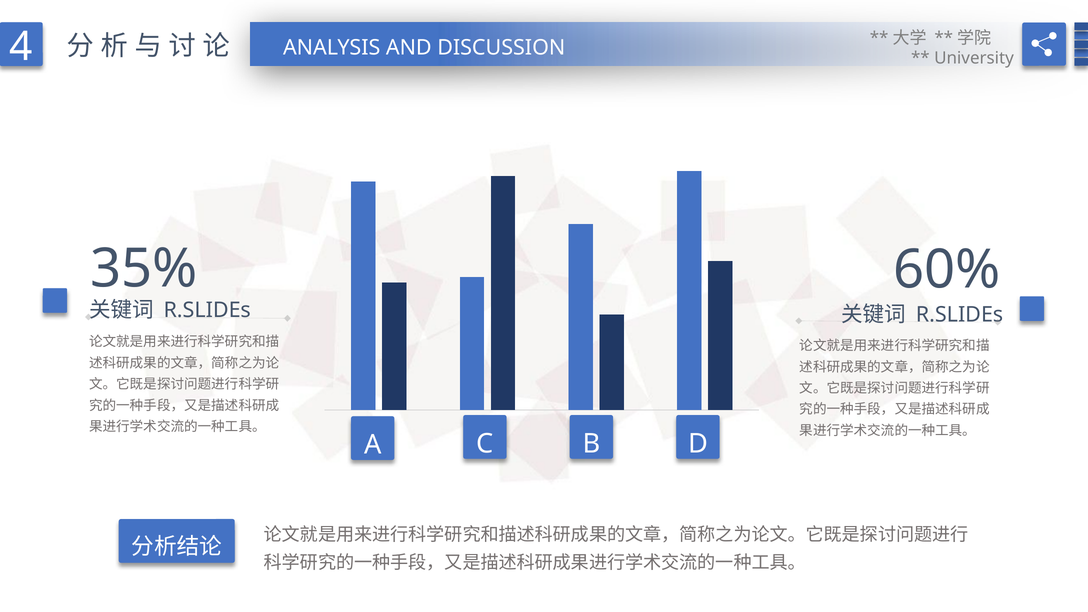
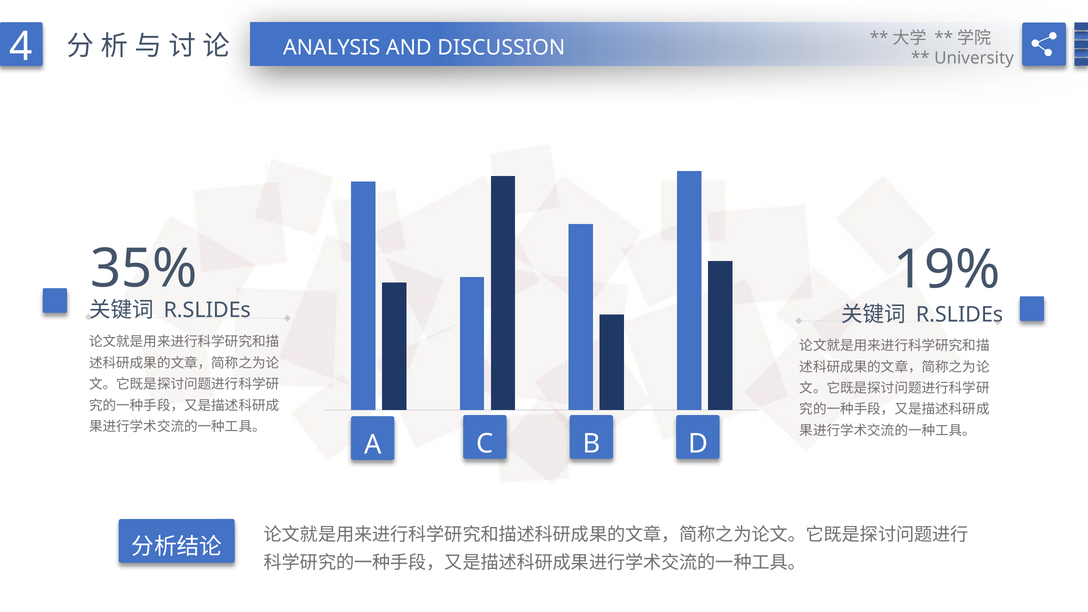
60%: 60% -> 19% (947, 270)
